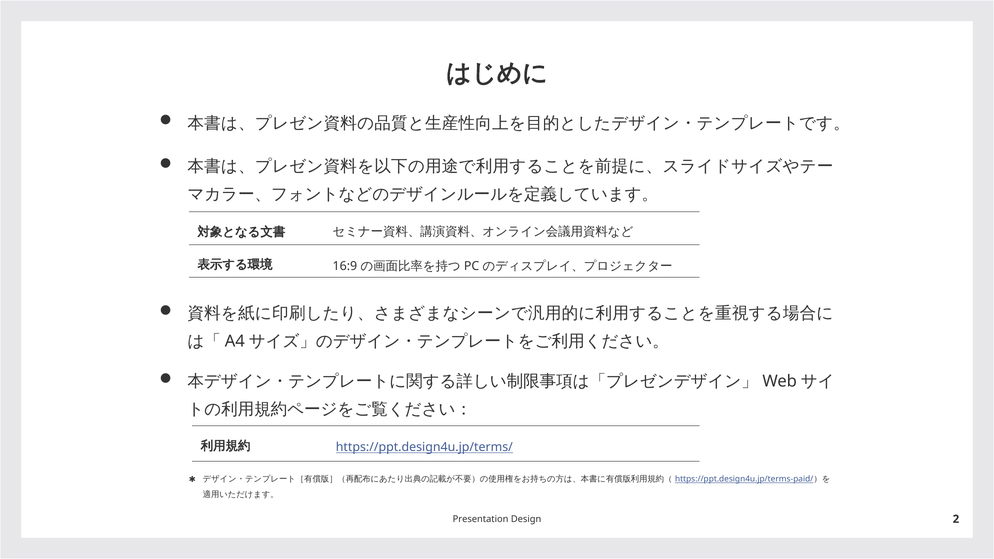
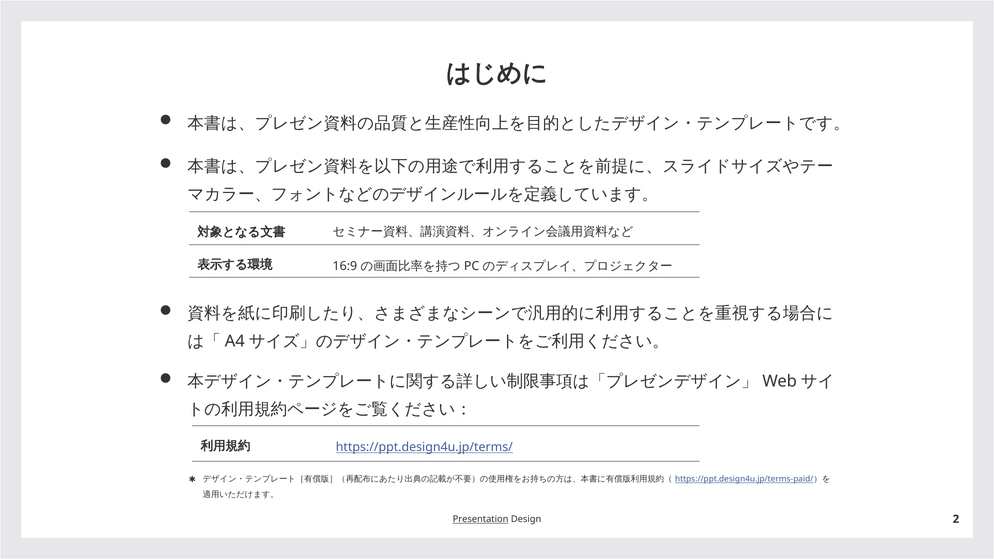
Presentation underline: none -> present (481, 519)
